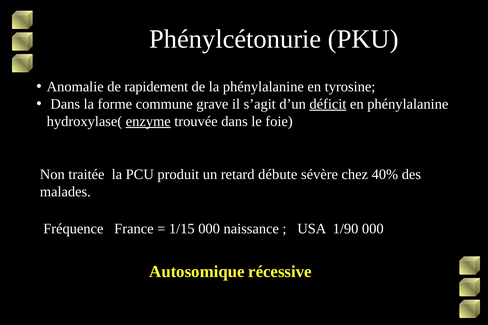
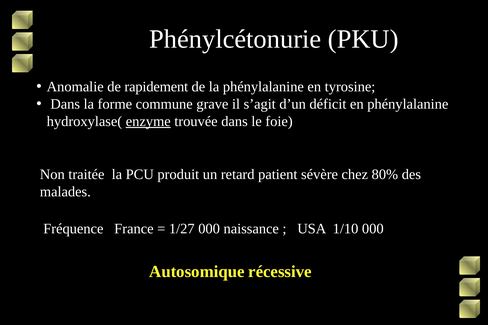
déficit underline: present -> none (328, 104)
débute: débute -> patient (278, 174)
40%: 40% -> 80% (385, 174)
1/15: 1/15 -> 1/27 (182, 229)
1/90: 1/90 -> 1/10 (346, 229)
